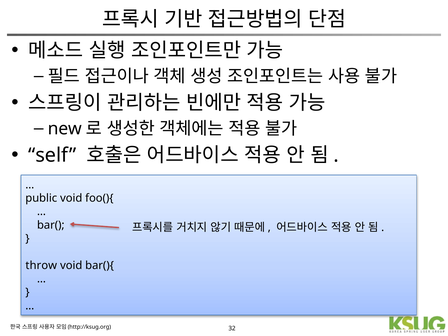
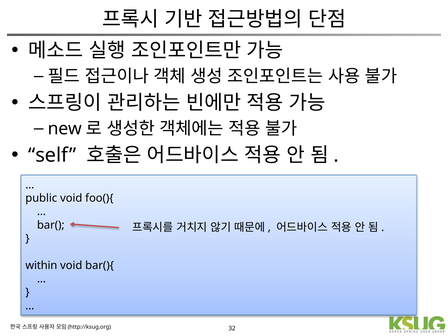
throw: throw -> within (41, 265)
